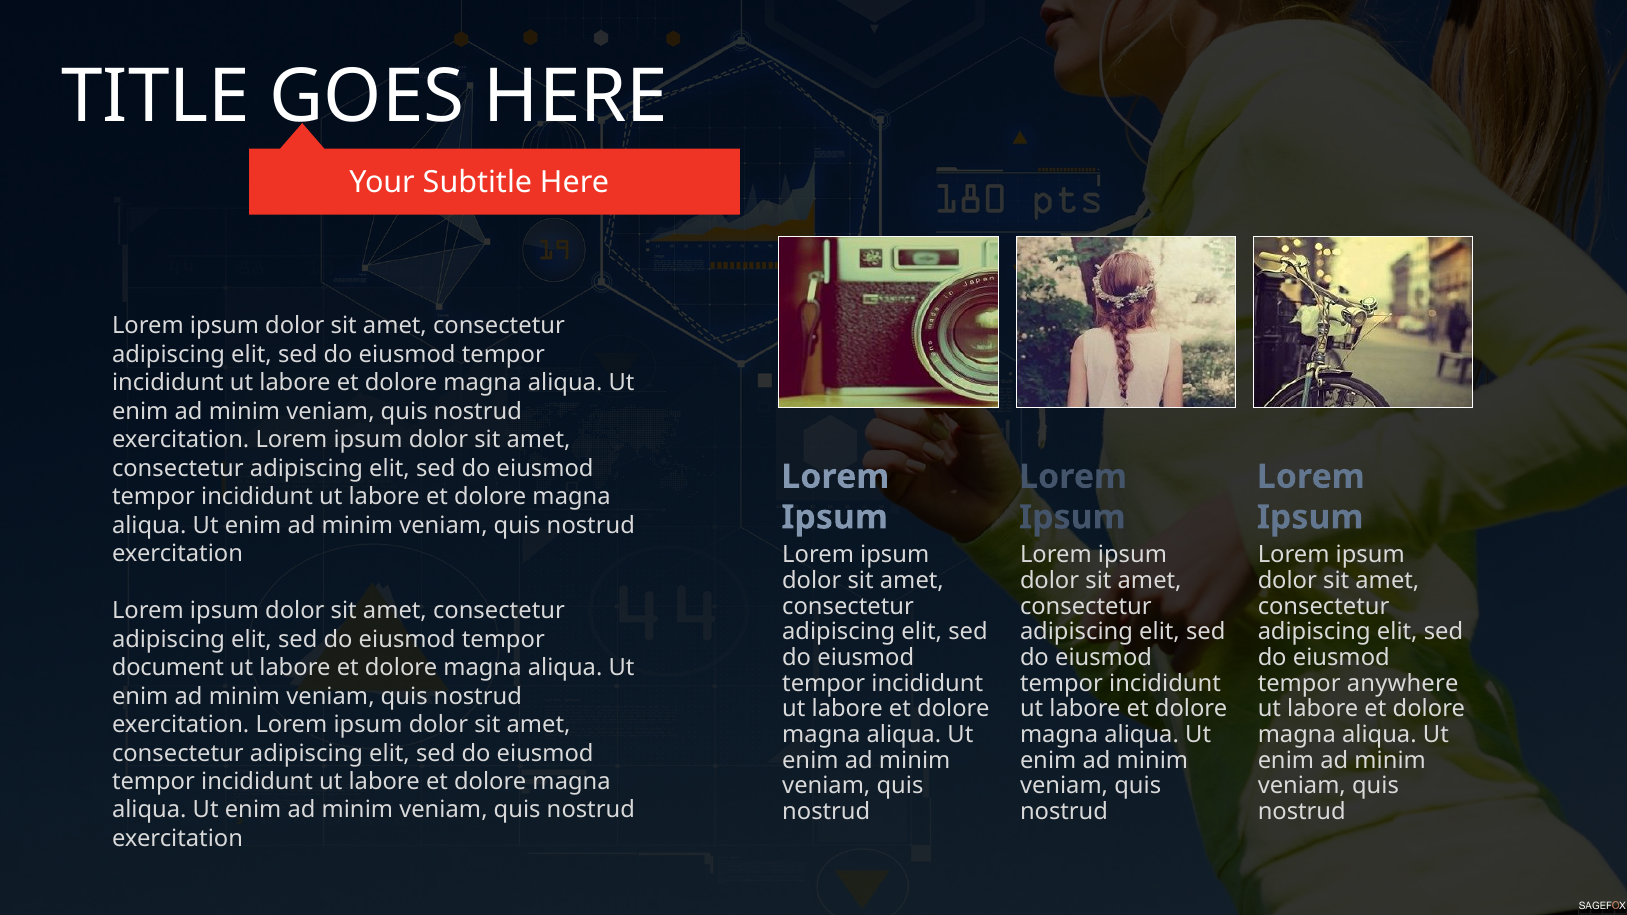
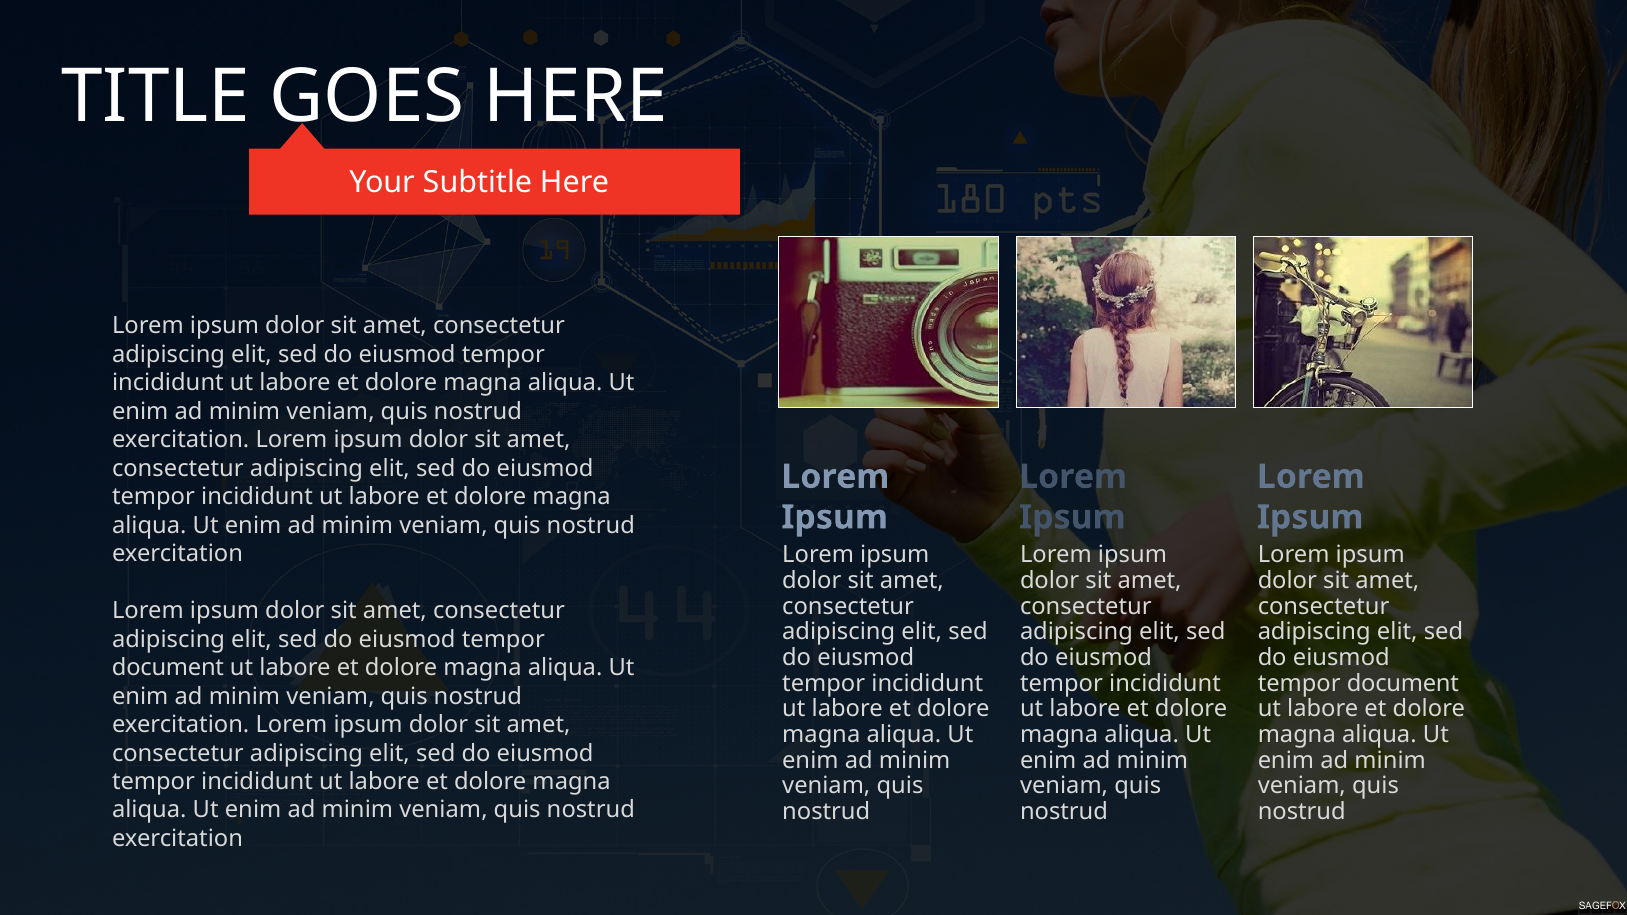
anywhere: anywhere -> document (1403, 683)
